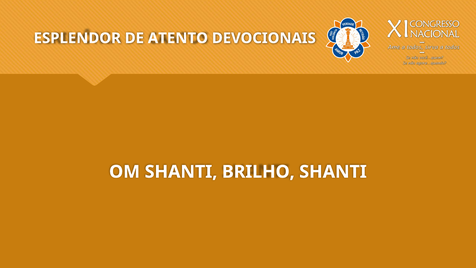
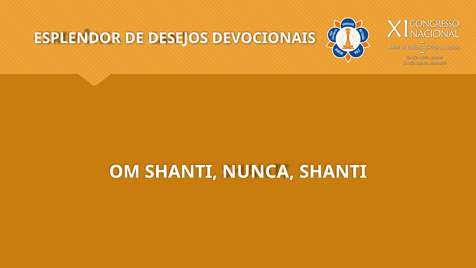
ATENTO: ATENTO -> DESEJOS (178, 38)
BRILHO: BRILHO -> NUNCA (258, 172)
